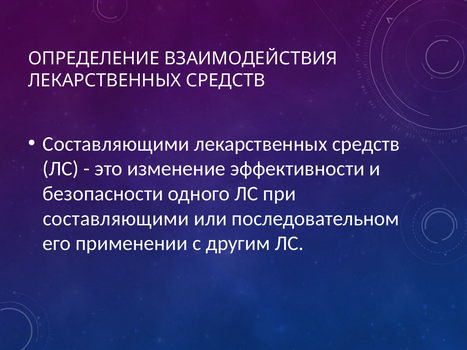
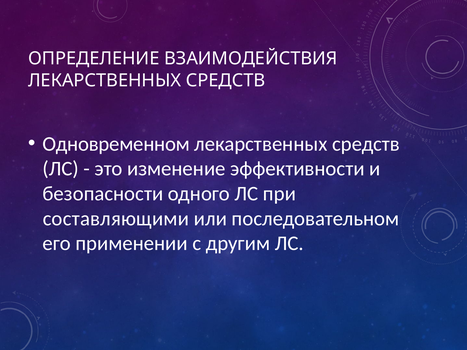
Составляющими: Составляющими -> Одновременном (116, 144)
